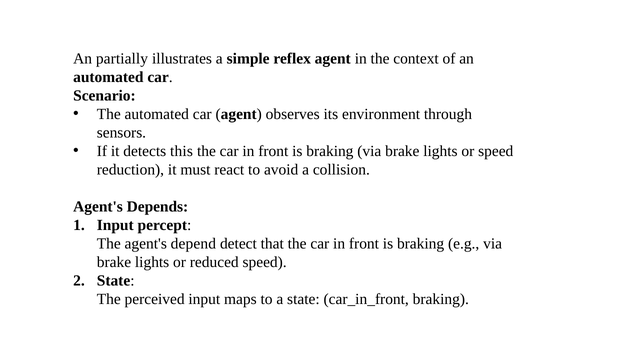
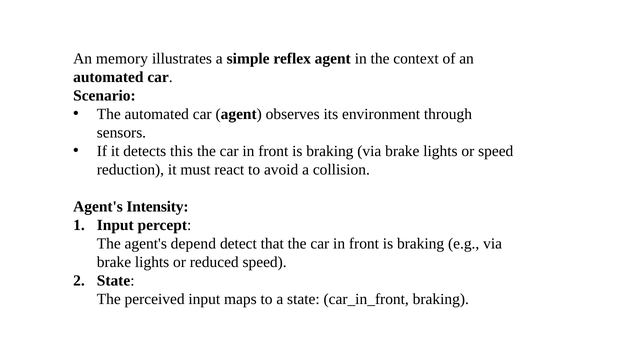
partially: partially -> memory (122, 59)
Depends: Depends -> Intensity (158, 207)
